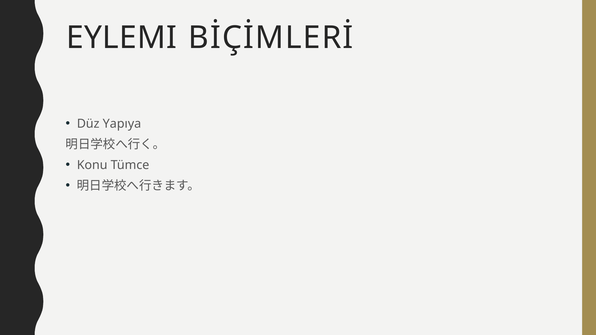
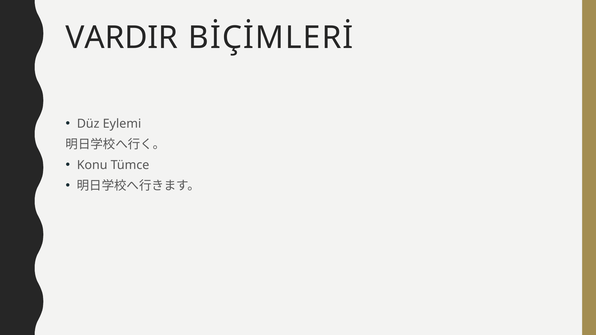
EYLEMI: EYLEMI -> VARDIR (122, 38)
Yapıya: Yapıya -> Eylemi (122, 124)
